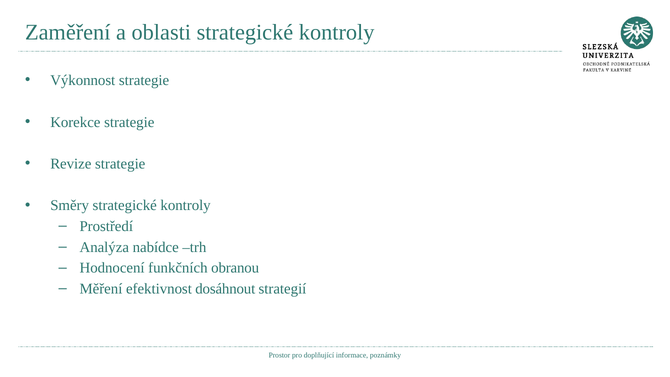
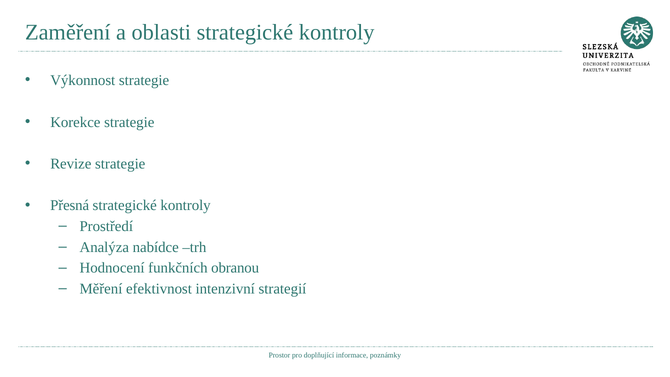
Směry: Směry -> Přesná (70, 205)
dosáhnout: dosáhnout -> intenzivní (225, 289)
